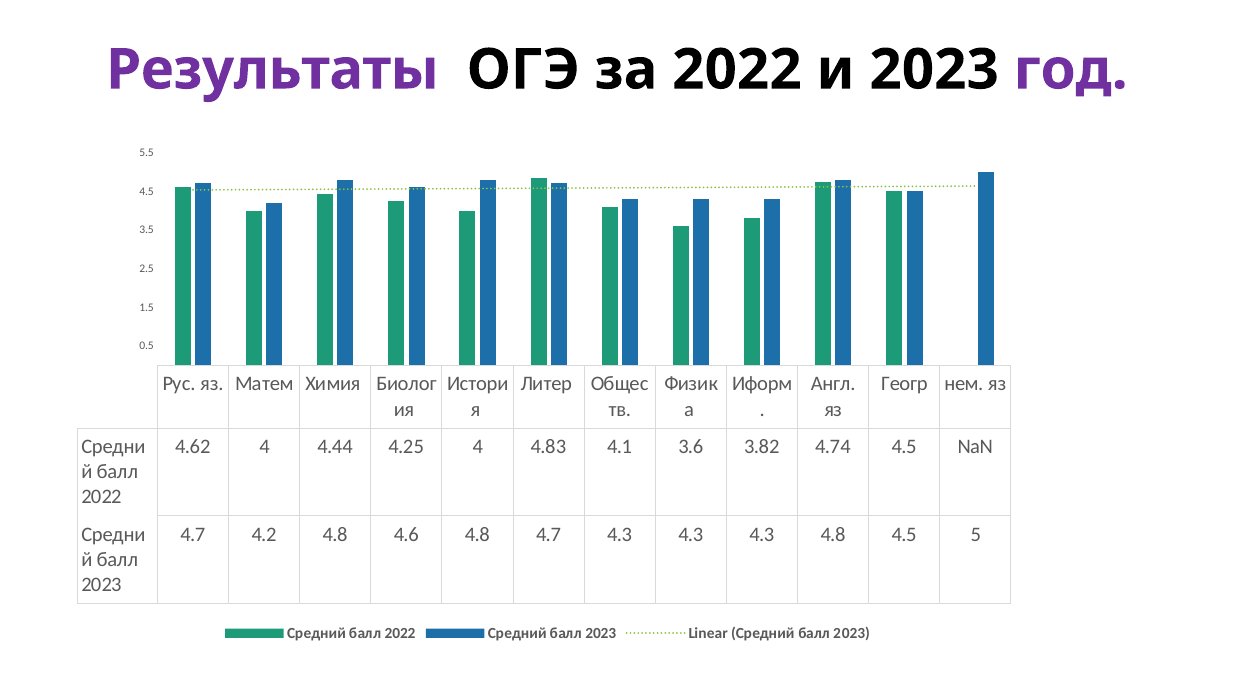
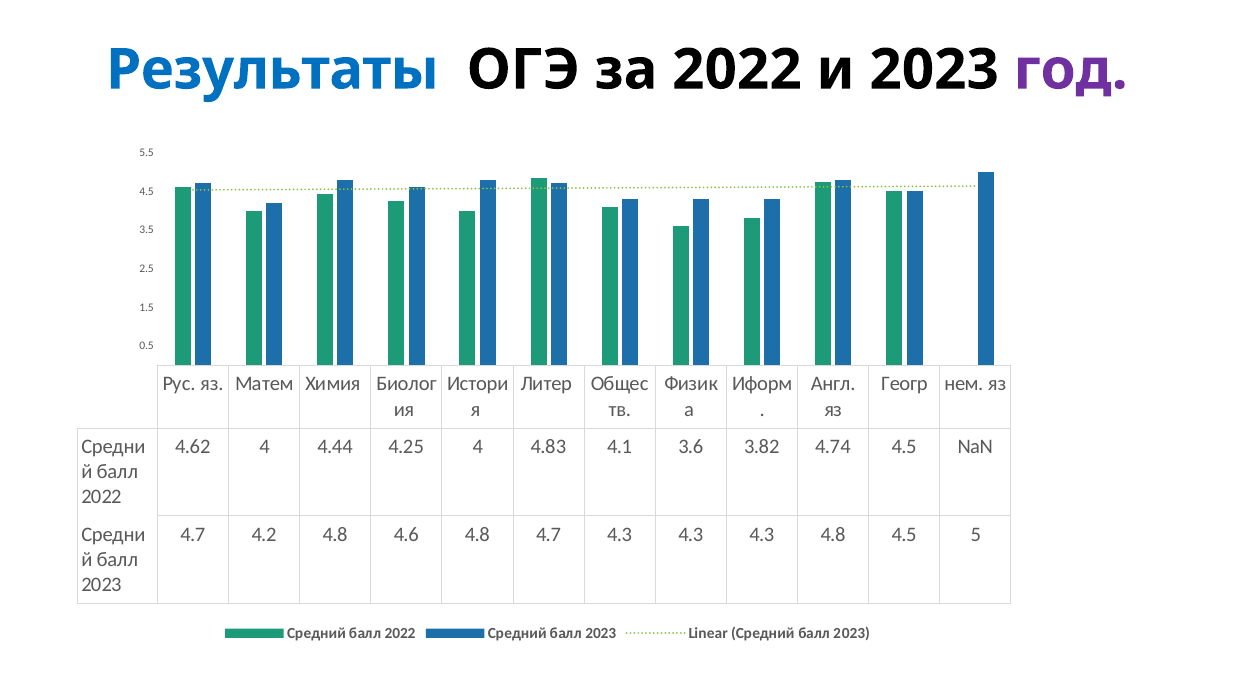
Результаты colour: purple -> blue (273, 70)
